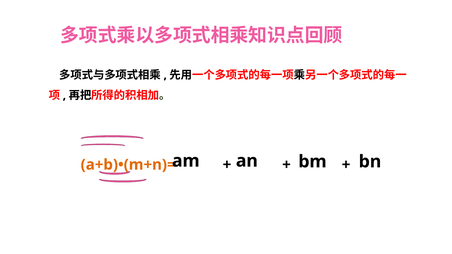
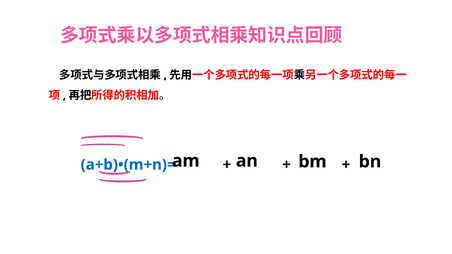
a+b)•(m+n)= colour: orange -> blue (128, 165)
